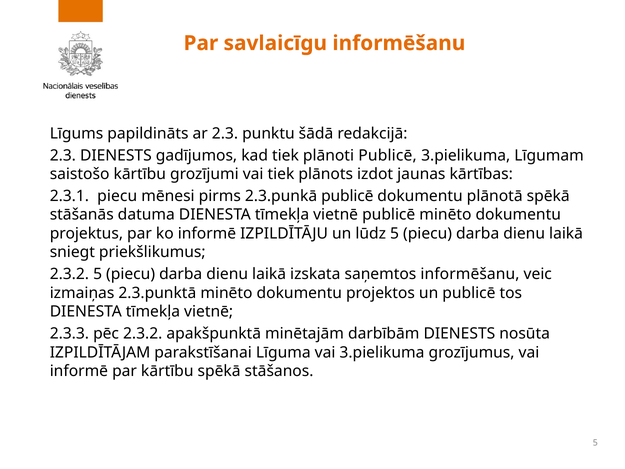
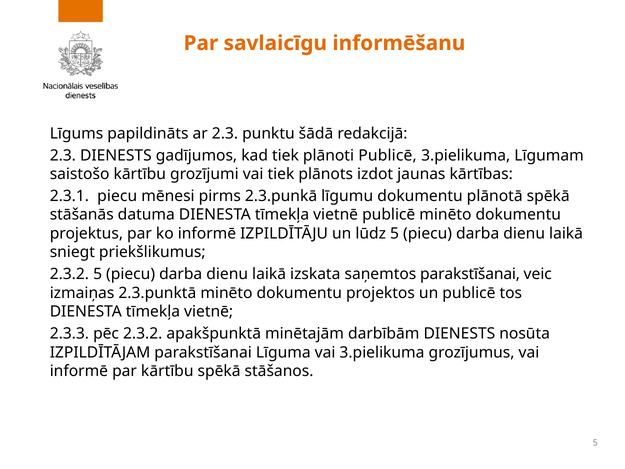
2.3.punkā publicē: publicē -> līgumu (347, 196)
saņemtos informēšanu: informēšanu -> parakstīšanai (470, 274)
